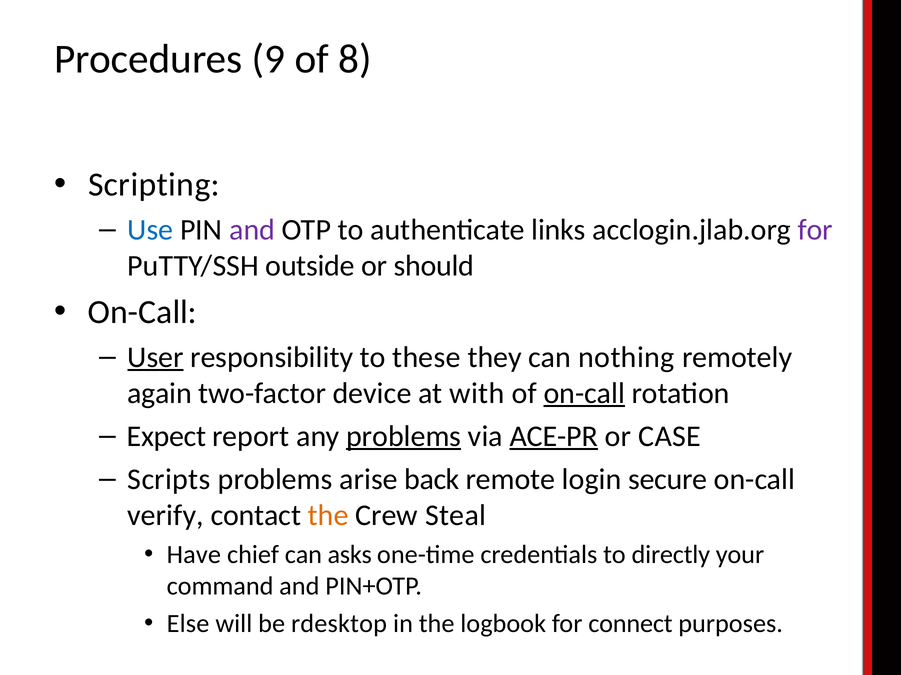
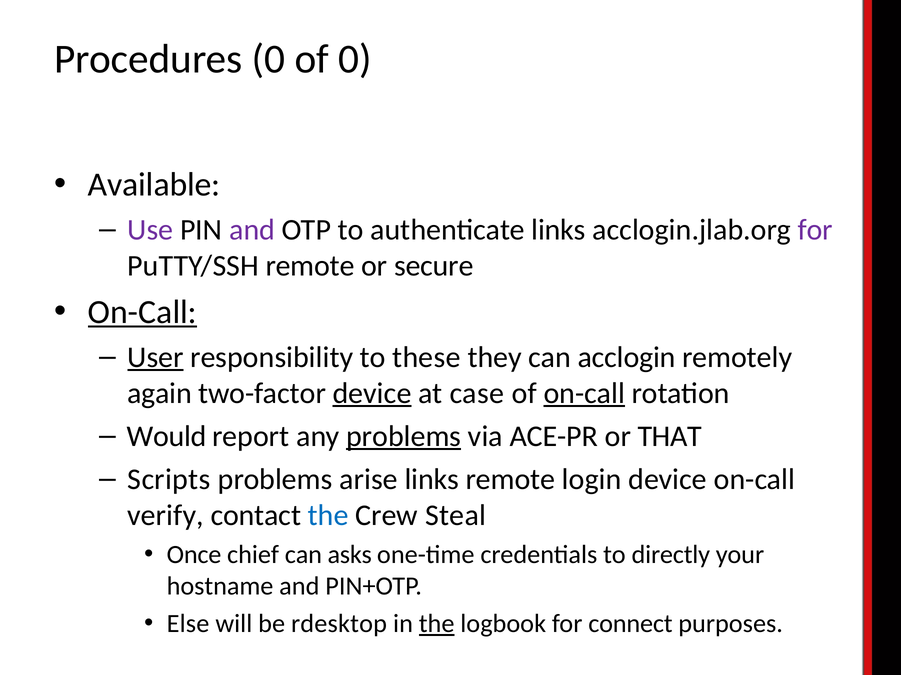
Procedures 9: 9 -> 0 (269, 59)
of 8: 8 -> 0 (355, 59)
Scripting: Scripting -> Available (154, 185)
Use colour: blue -> purple (150, 230)
PuTTY/SSH outside: outside -> remote (310, 266)
should: should -> secure (434, 266)
On-Call underline: none -> present (142, 313)
nothing: nothing -> acclogin (627, 358)
device underline: none -> present (372, 394)
with: with -> case (477, 394)
Expect: Expect -> Would (167, 437)
ACE-PR underline: present -> none (554, 437)
CASE: CASE -> THAT (670, 437)
arise back: back -> links (432, 480)
login secure: secure -> device (668, 480)
the colour: orange -> blue (328, 516)
Have: Have -> Once (194, 555)
command: command -> hostname (220, 587)
the underline: none -> present (437, 624)
